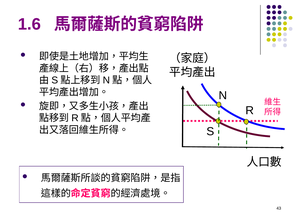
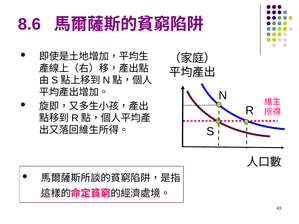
1.6: 1.6 -> 8.6 (29, 24)
